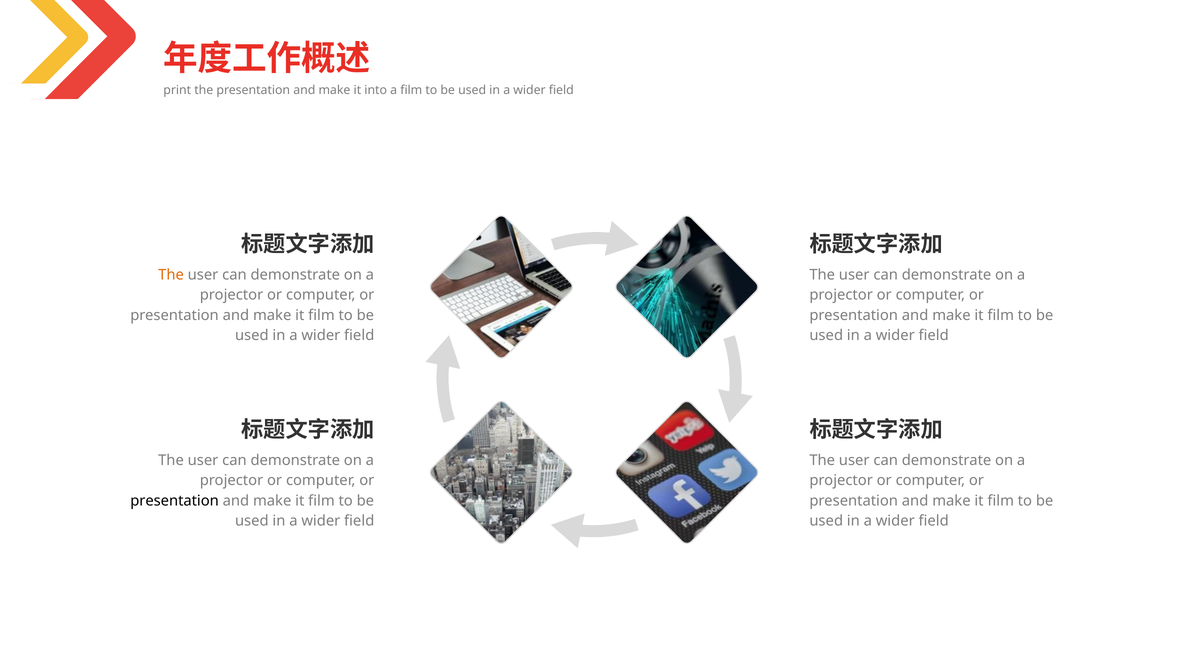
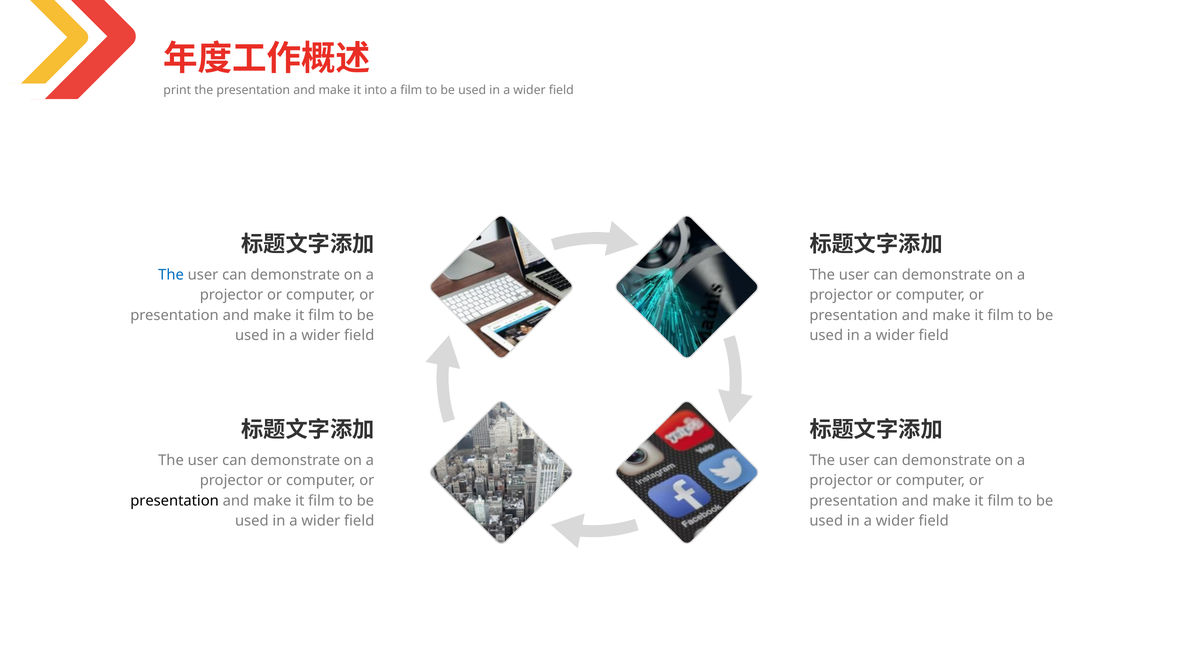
The colour: orange -> blue (171, 275)
